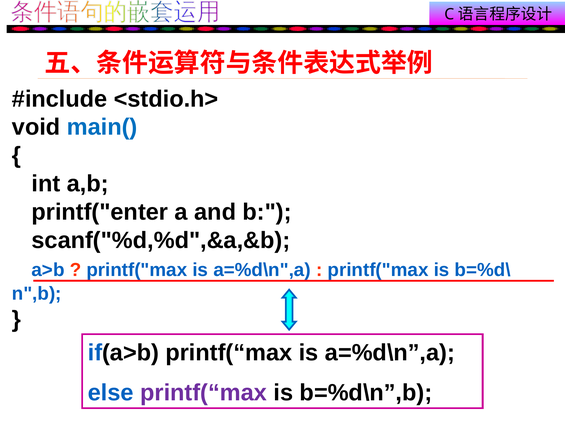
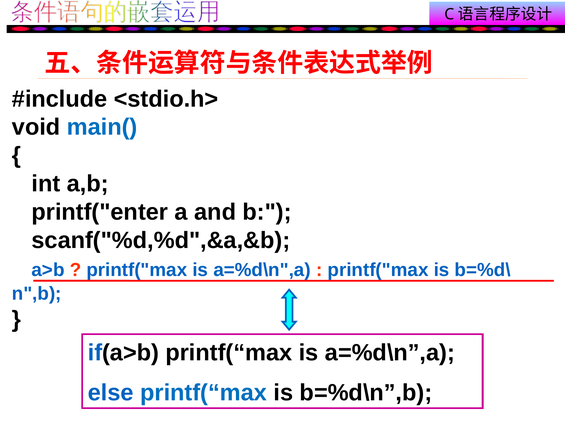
printf(“max colour: purple -> blue (204, 393)
